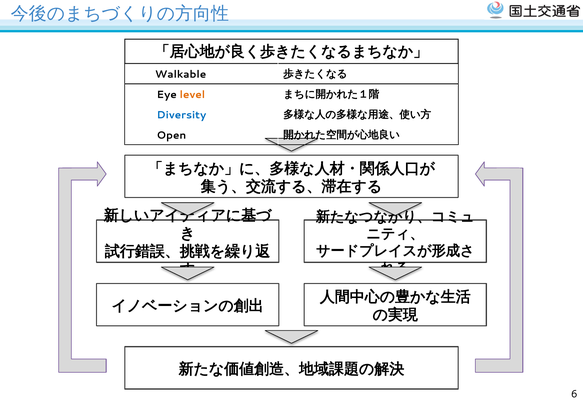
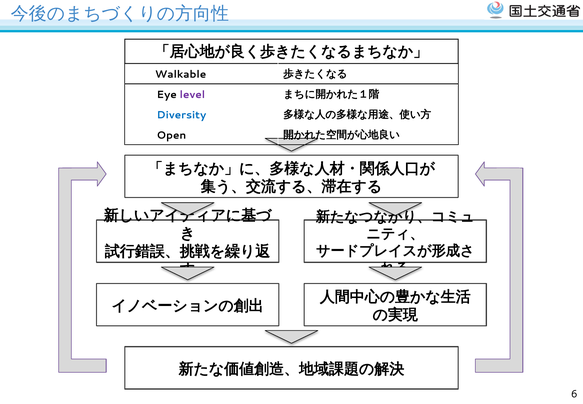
level colour: orange -> purple (192, 94)
